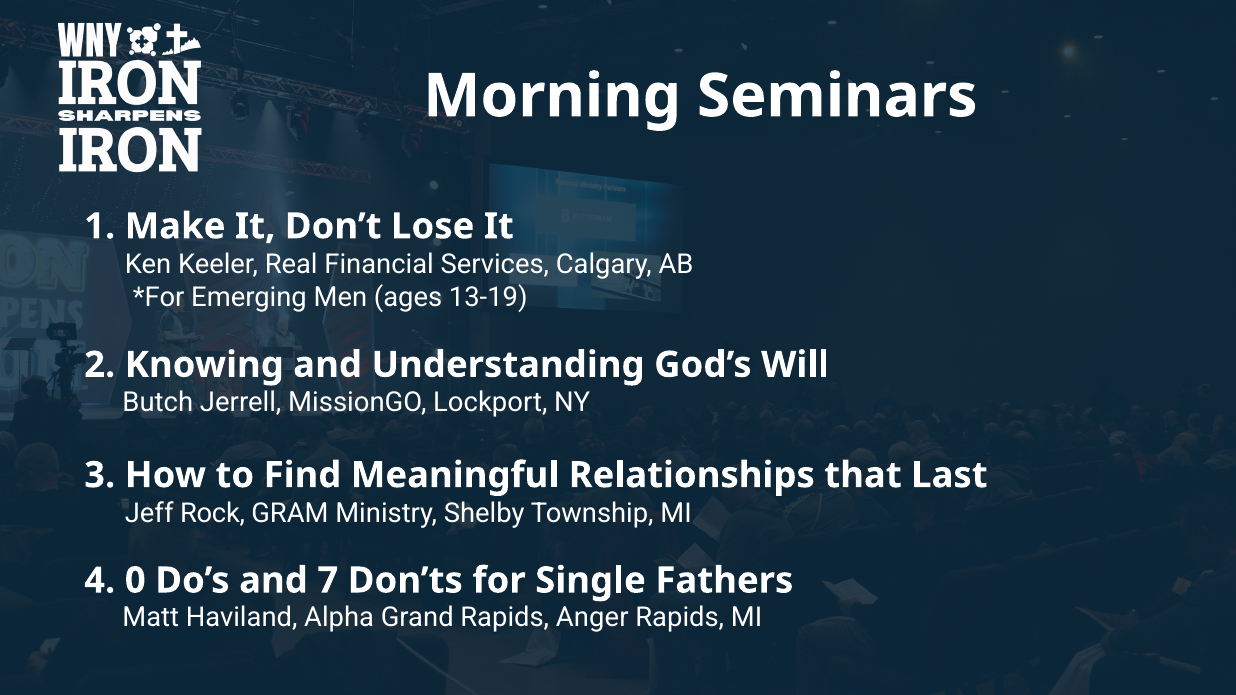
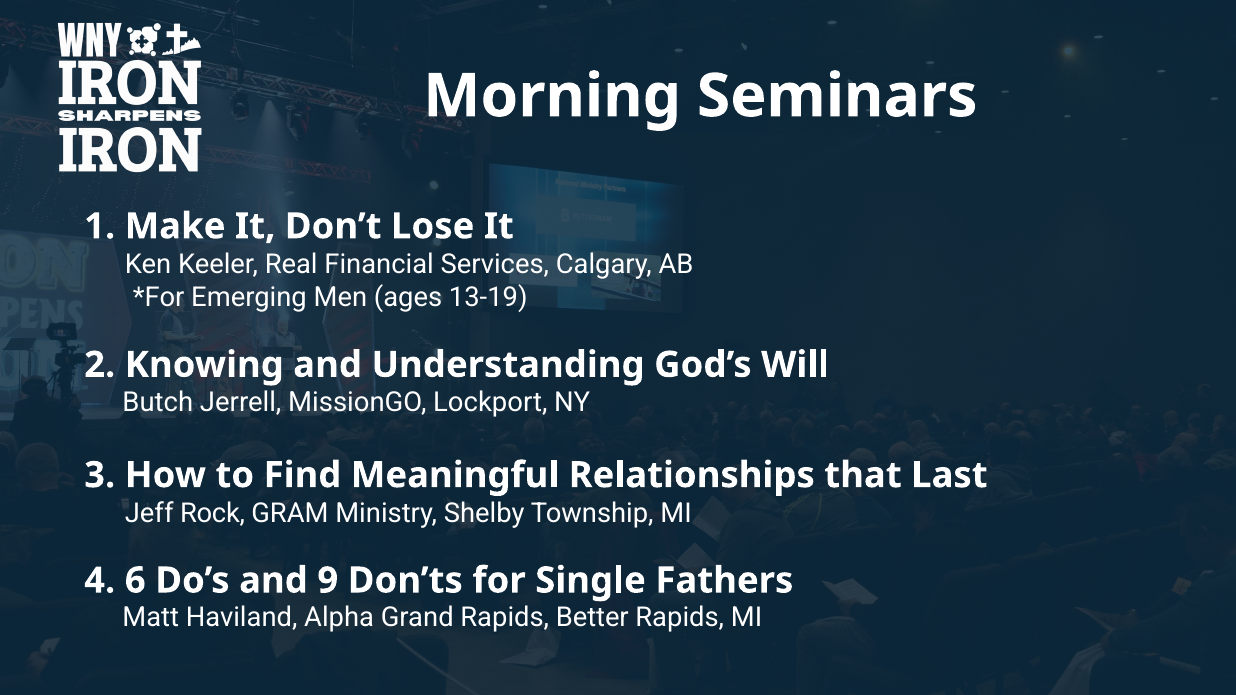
0: 0 -> 6 (135, 581)
7: 7 -> 9 (328, 581)
Anger: Anger -> Better (592, 618)
